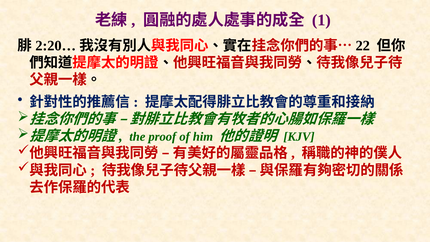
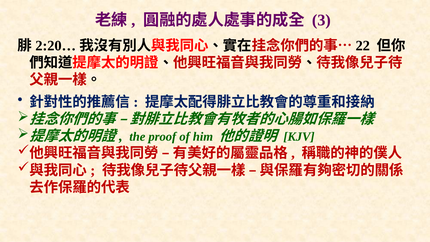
1: 1 -> 3 (321, 20)
